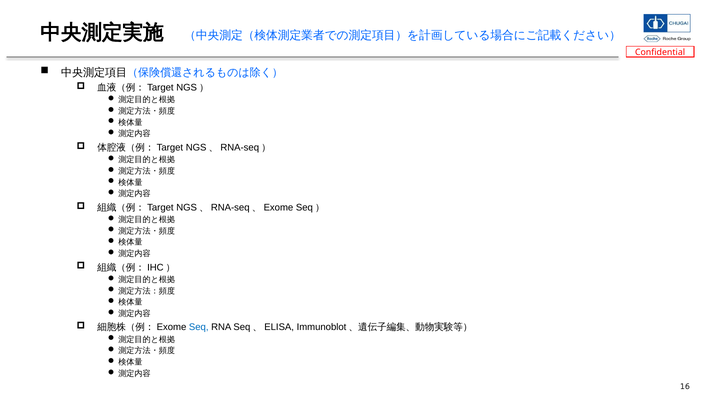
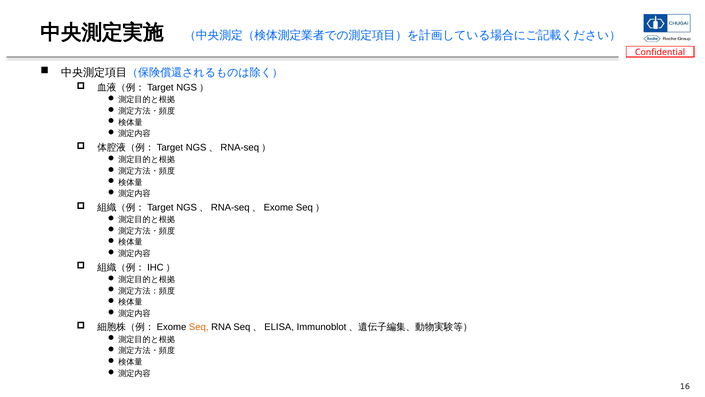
Seq colour: blue -> orange (199, 327)
